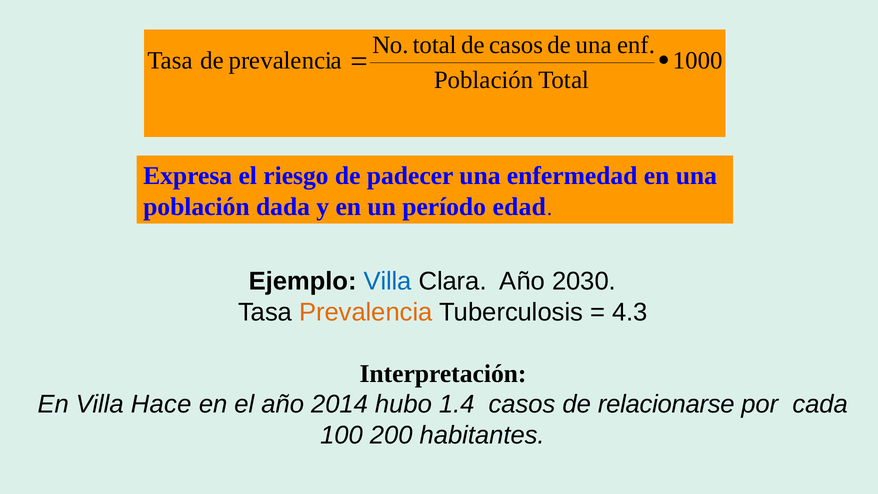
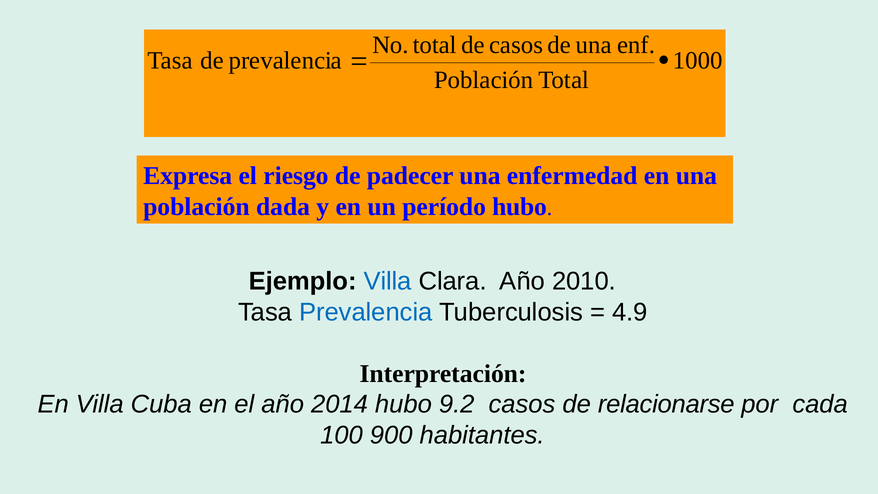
período edad: edad -> hubo (520, 207)
2030: 2030 -> 2010 (584, 281)
Prevalencia colour: orange -> blue (366, 312)
4.3: 4.3 -> 4.9 (630, 312)
Hace: Hace -> Cuba (161, 404)
1.4: 1.4 -> 9.2 (457, 404)
200: 200 -> 900 (391, 435)
